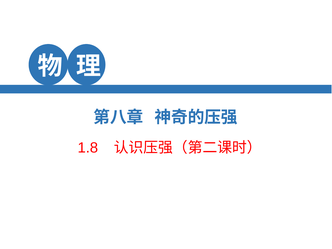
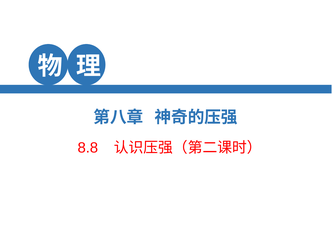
1.8: 1.8 -> 8.8 (88, 148)
